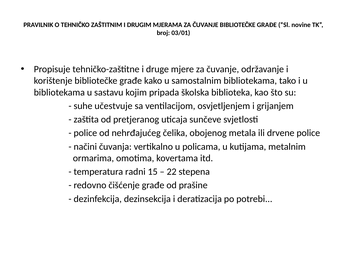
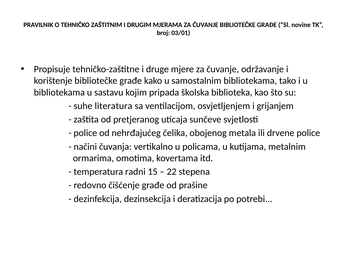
učestvuje: učestvuje -> literatura (113, 106)
